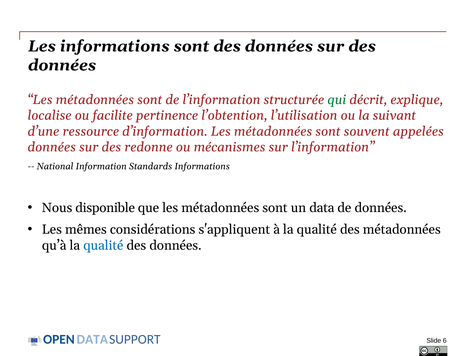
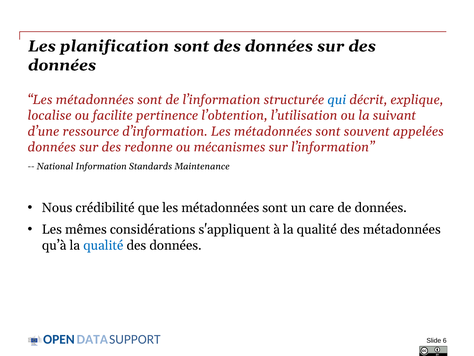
Les informations: informations -> planification (115, 46)
qui colour: green -> blue (337, 100)
Standards Informations: Informations -> Maintenance (202, 166)
disponible: disponible -> crédibilité (105, 208)
data: data -> care (322, 208)
